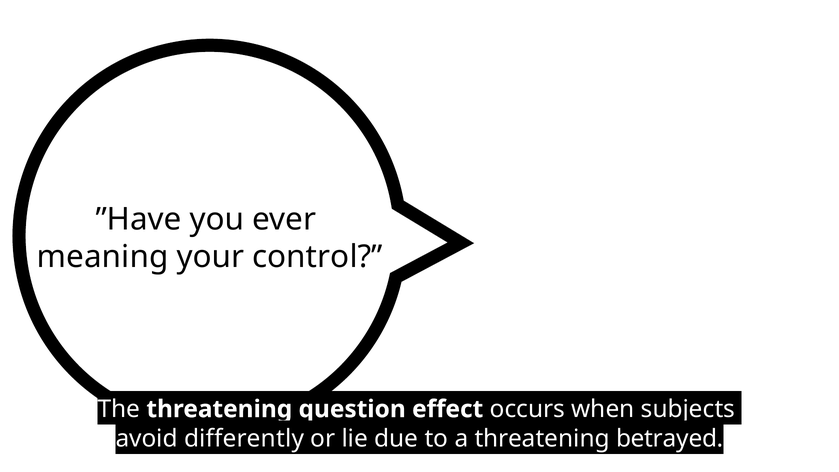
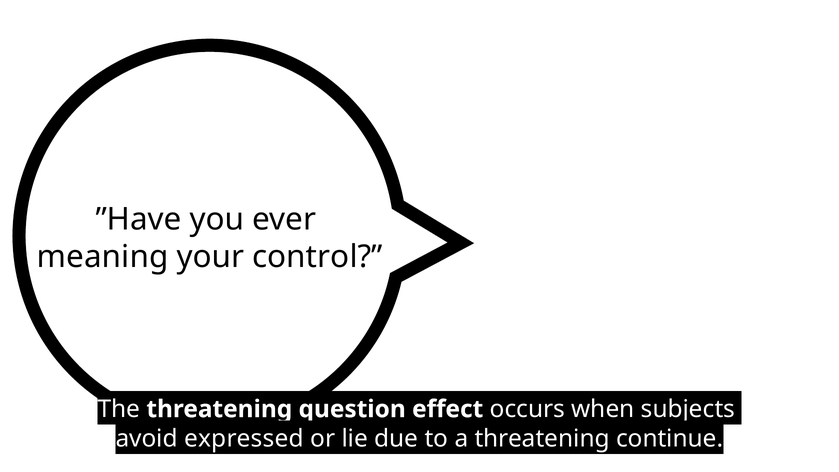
differently: differently -> expressed (244, 438)
betrayed: betrayed -> continue (670, 438)
